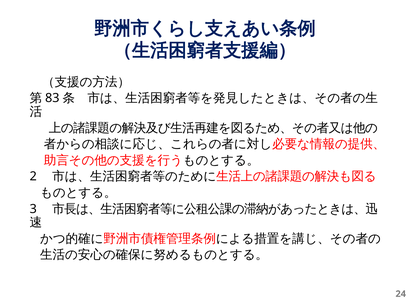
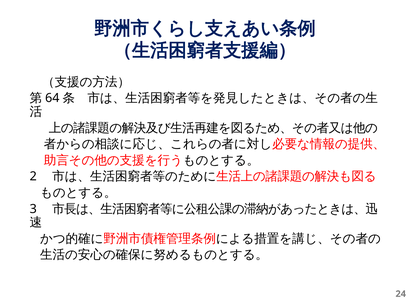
83: 83 -> 64 (52, 98)
